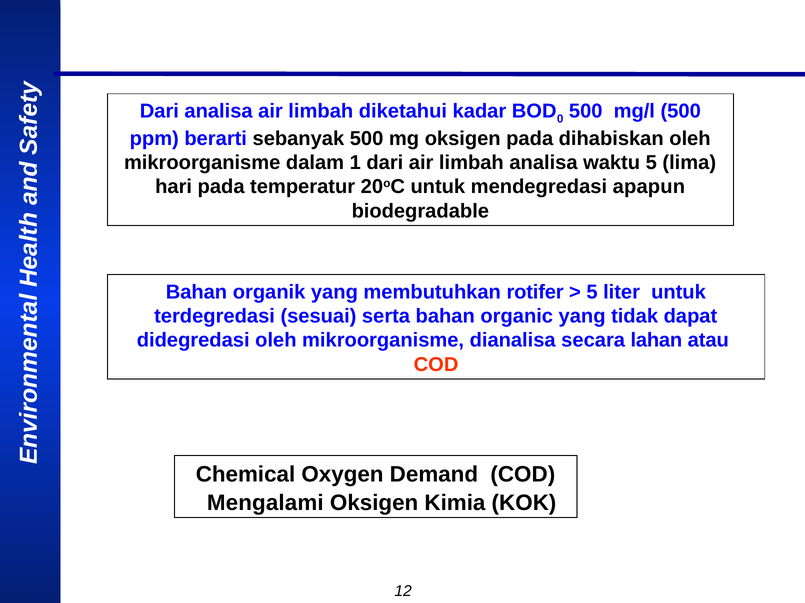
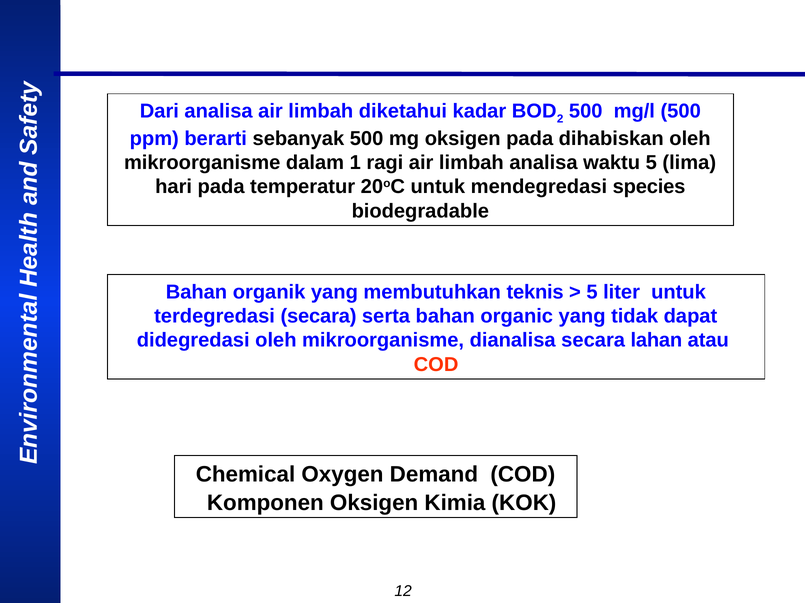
0: 0 -> 2 (560, 119)
1 dari: dari -> ragi (385, 163)
apapun: apapun -> species (649, 187)
rotifer: rotifer -> teknis (535, 292)
terdegredasi sesuai: sesuai -> secara (319, 317)
Mengalami: Mengalami -> Komponen (265, 504)
